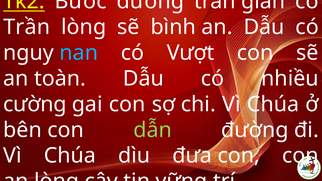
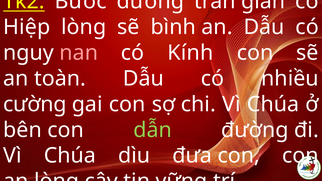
Trần: Trần -> Hiệp (27, 27)
nan colour: light blue -> pink (79, 53)
Vượt: Vượt -> Kính (190, 53)
